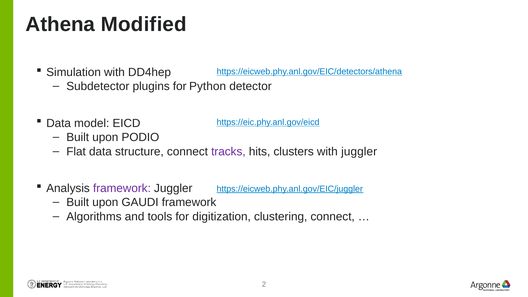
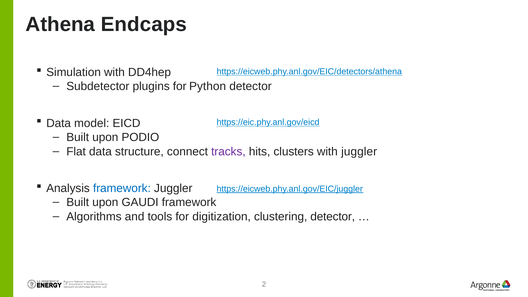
Modified: Modified -> Endcaps (144, 24)
framework colour: purple -> blue (122, 188)
clustering connect: connect -> detector (333, 216)
